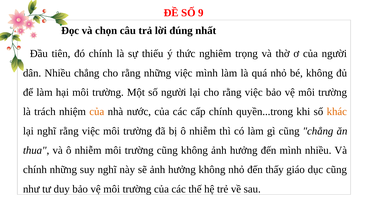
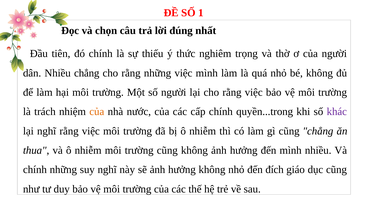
9: 9 -> 1 (201, 13)
khác colour: orange -> purple (337, 112)
thấy: thấy -> đích (275, 170)
